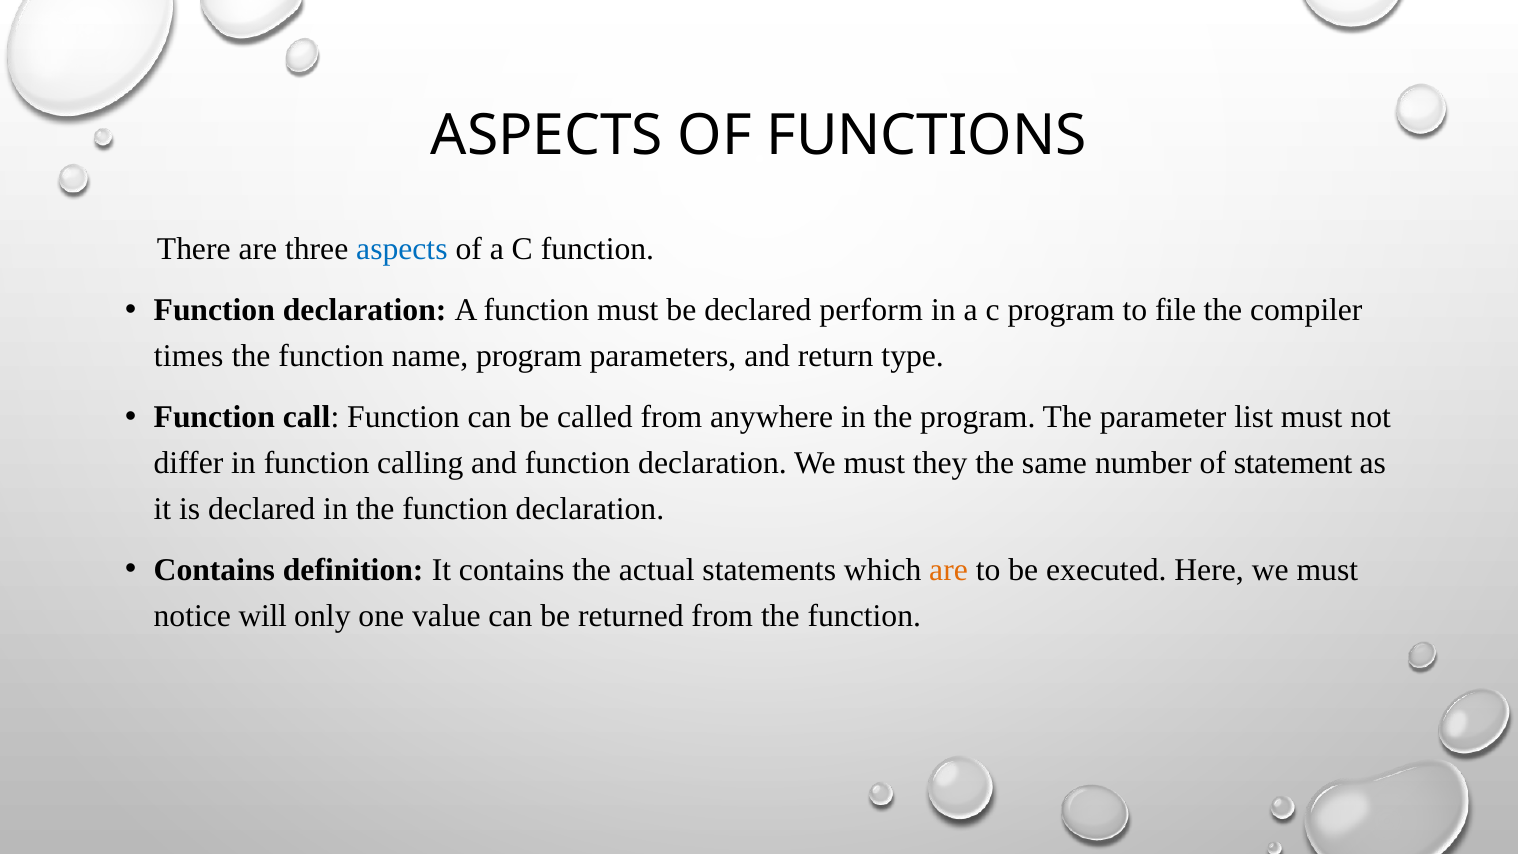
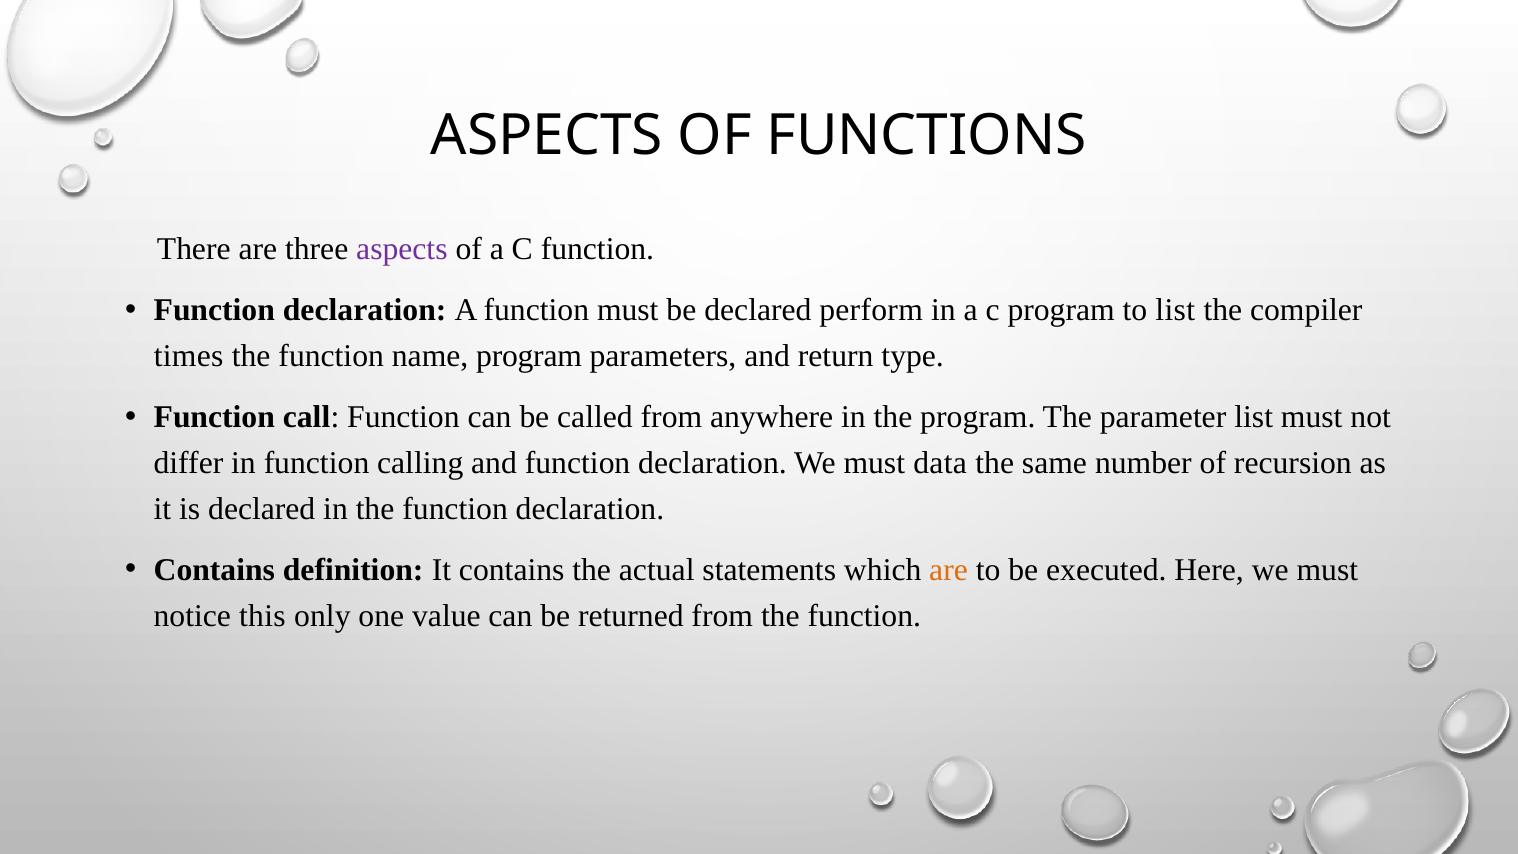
aspects colour: blue -> purple (402, 249)
to file: file -> list (1175, 310)
they: they -> data (940, 463)
statement: statement -> recursion (1293, 463)
will: will -> this (262, 616)
